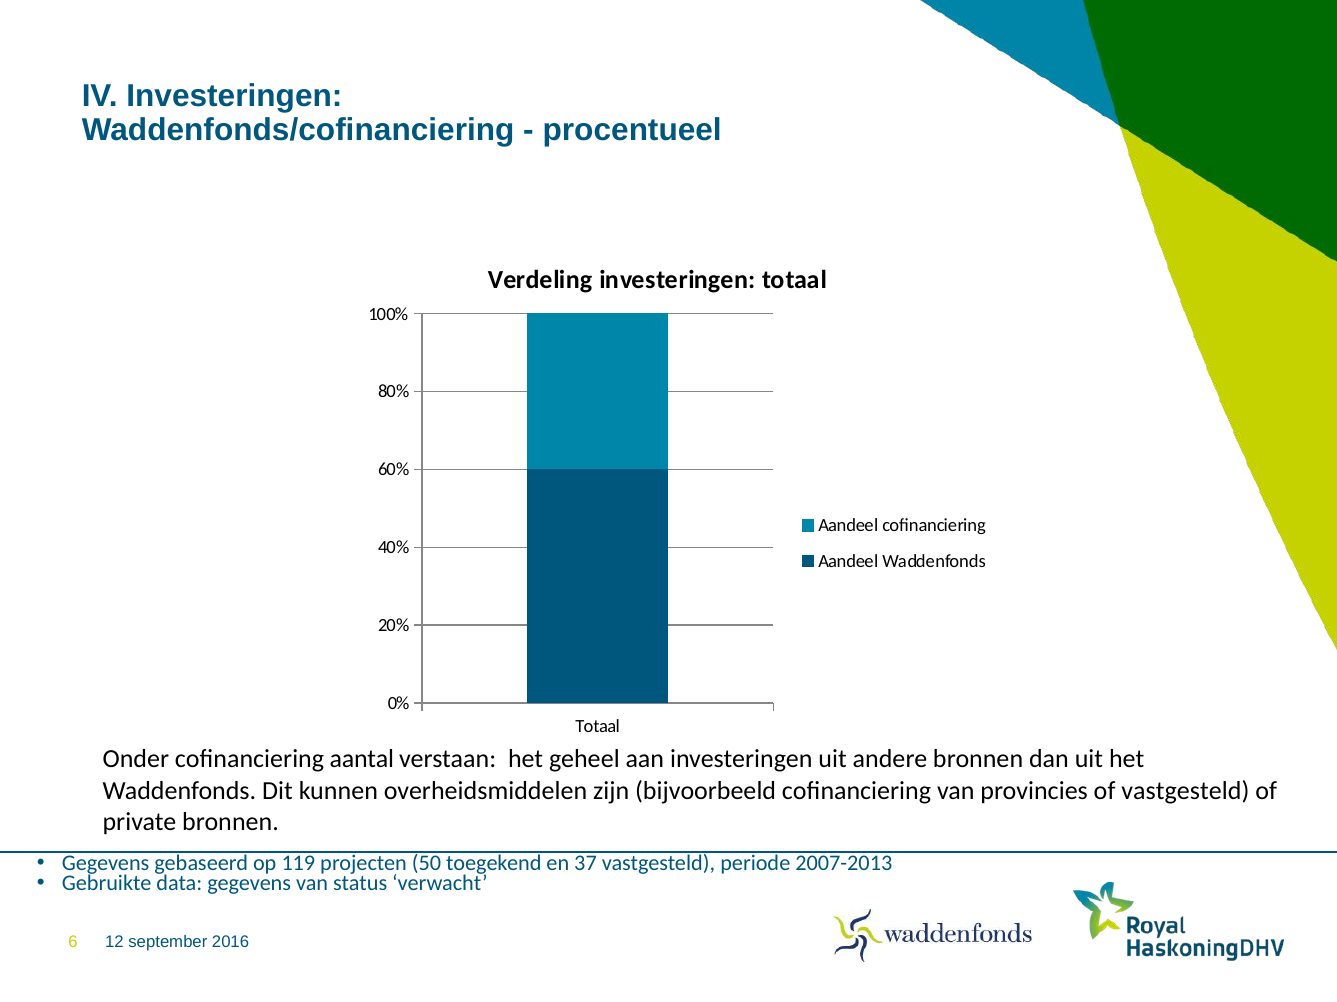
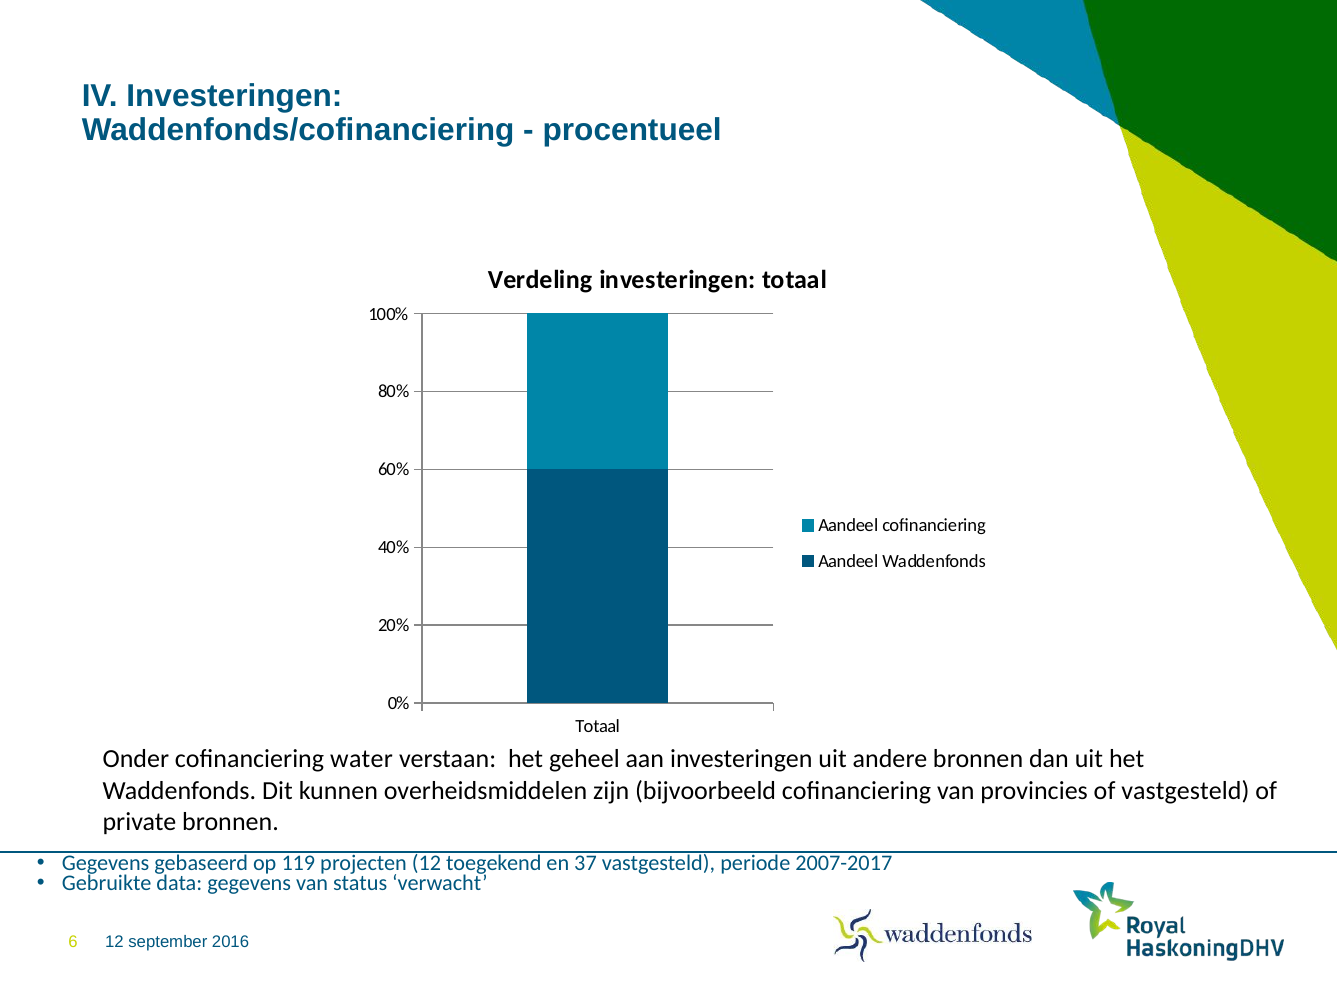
aantal: aantal -> water (362, 760)
projecten 50: 50 -> 12 (426, 863)
2007-2013: 2007-2013 -> 2007-2017 (844, 863)
